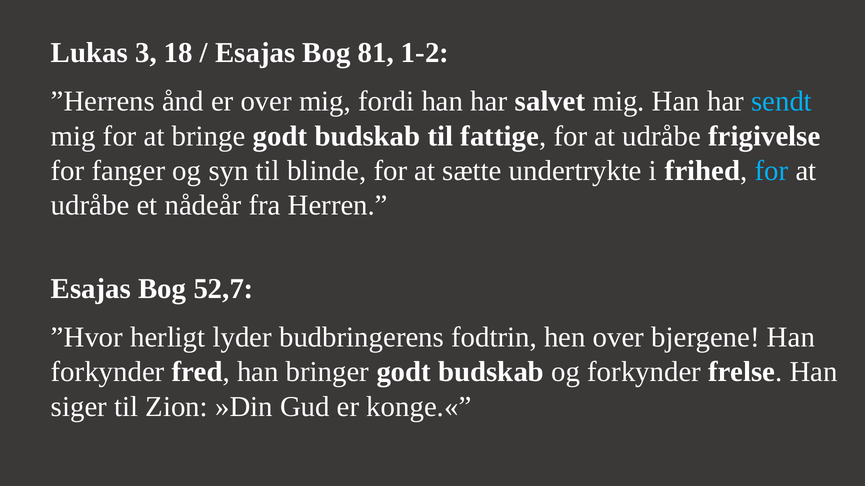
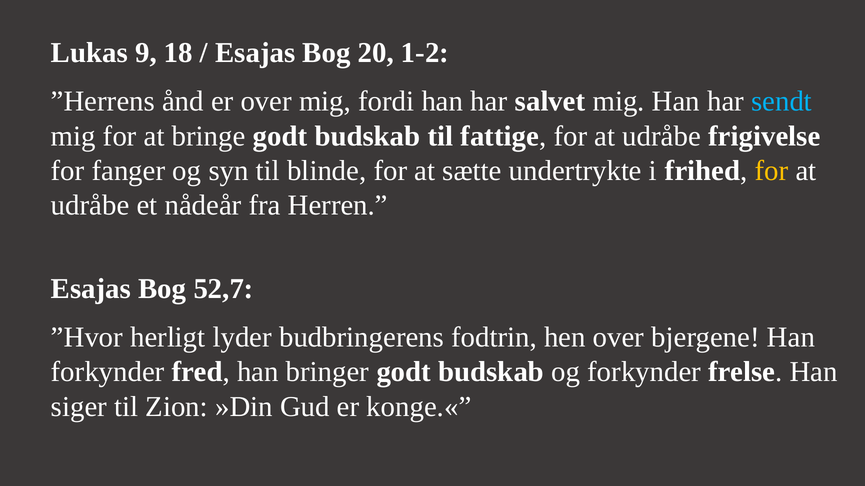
3: 3 -> 9 (146, 53)
81: 81 -> 20 (376, 53)
for colour: light blue -> yellow (772, 171)
